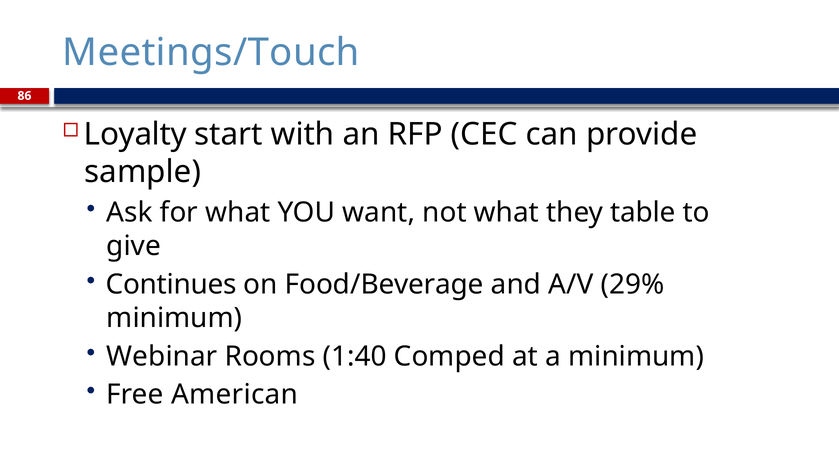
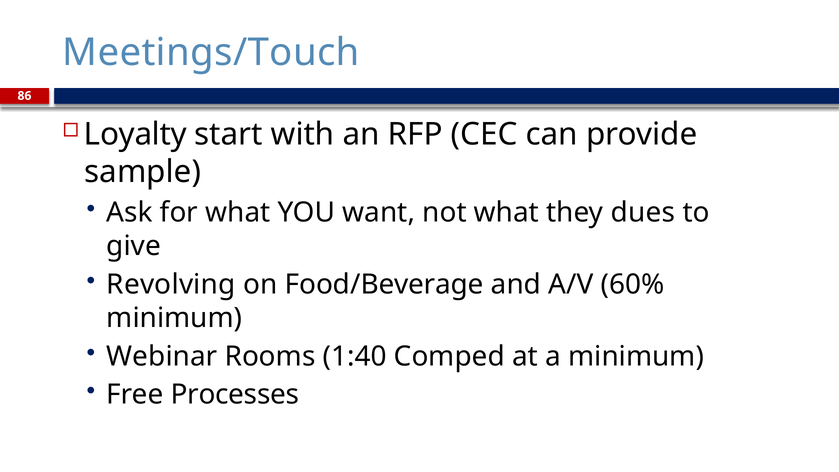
table: table -> dues (643, 212)
Continues: Continues -> Revolving (171, 284)
29%: 29% -> 60% (632, 284)
American: American -> Processes (235, 395)
